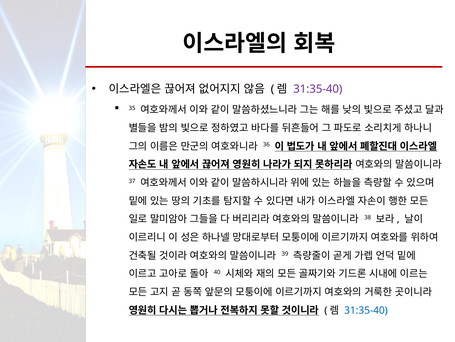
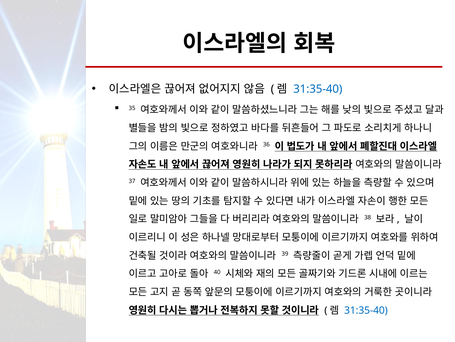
31:35-40 colour: purple -> blue (318, 89)
